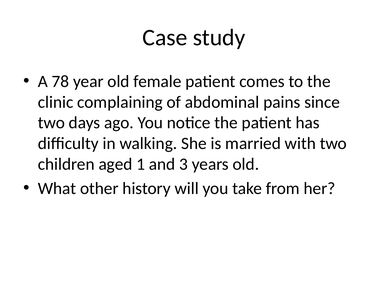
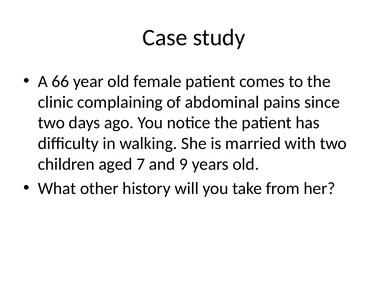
78: 78 -> 66 (60, 81)
1: 1 -> 7 (141, 164)
3: 3 -> 9 (184, 164)
